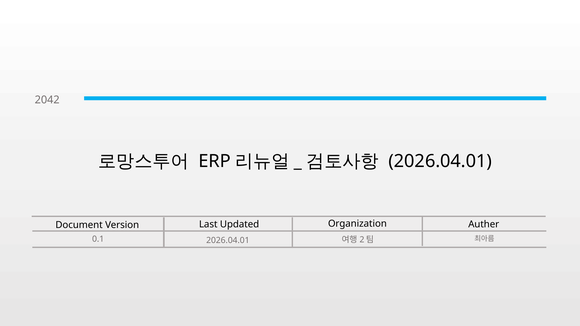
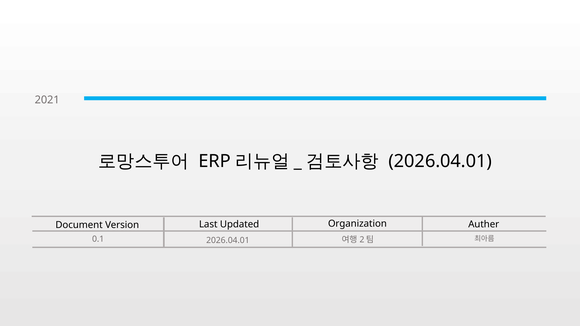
2042: 2042 -> 2021 (47, 100)
